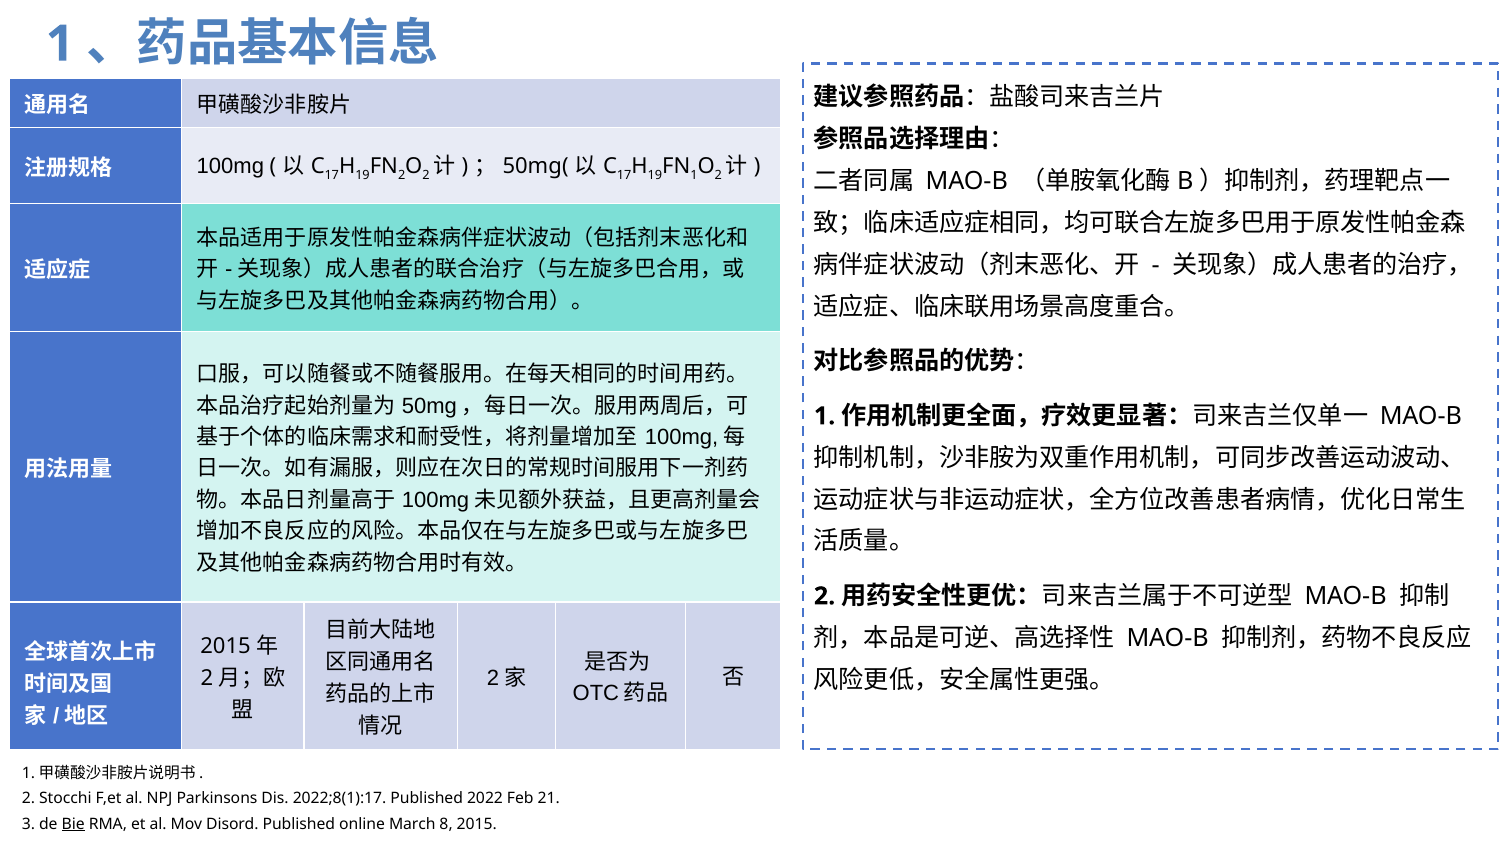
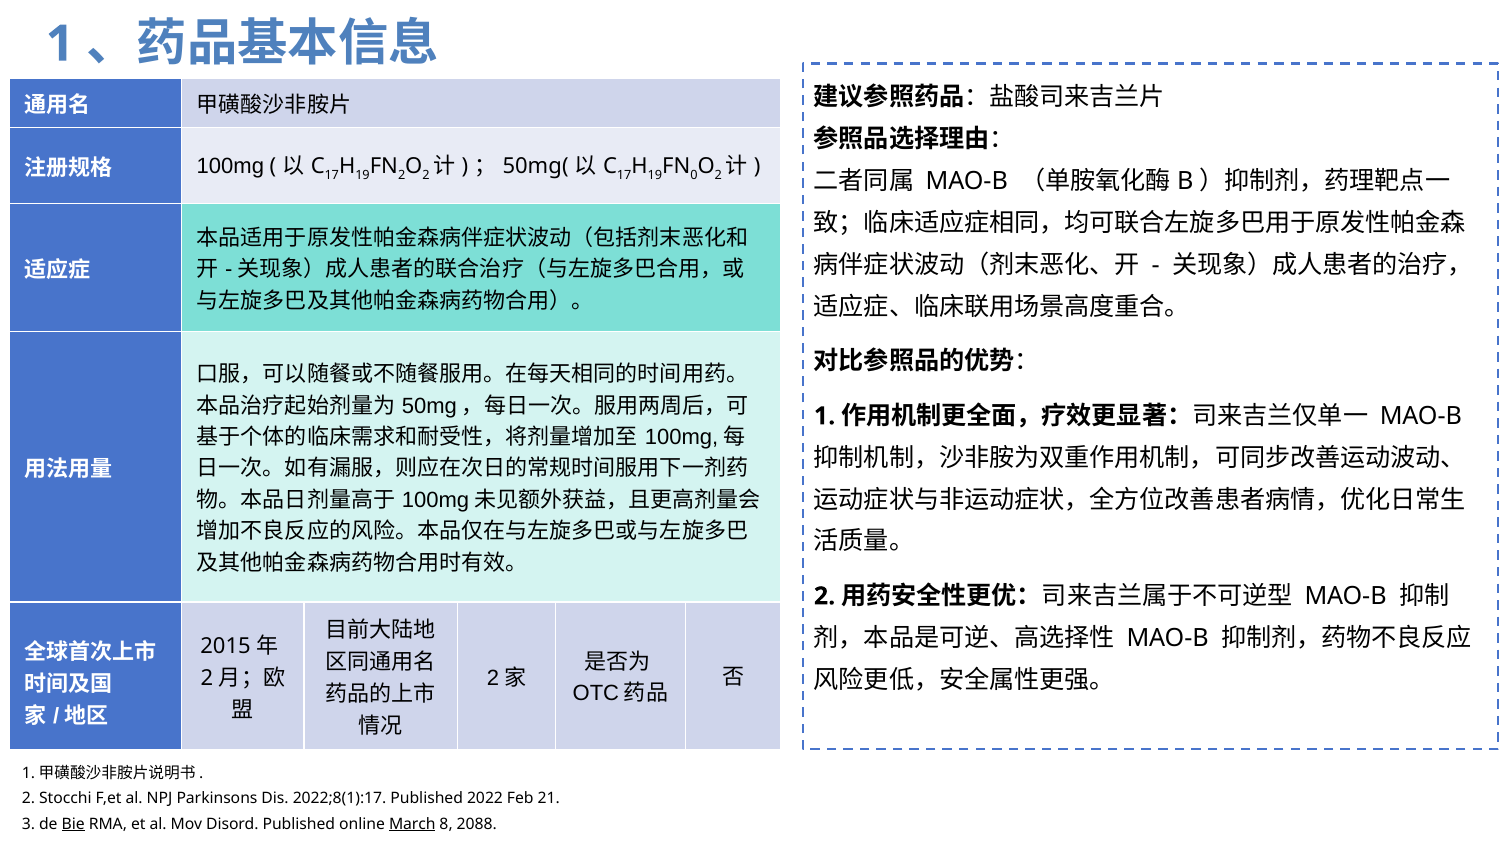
1: 1 -> 0 (694, 175)
March underline: none -> present (412, 824)
8 2015: 2015 -> 2088 (477, 824)
